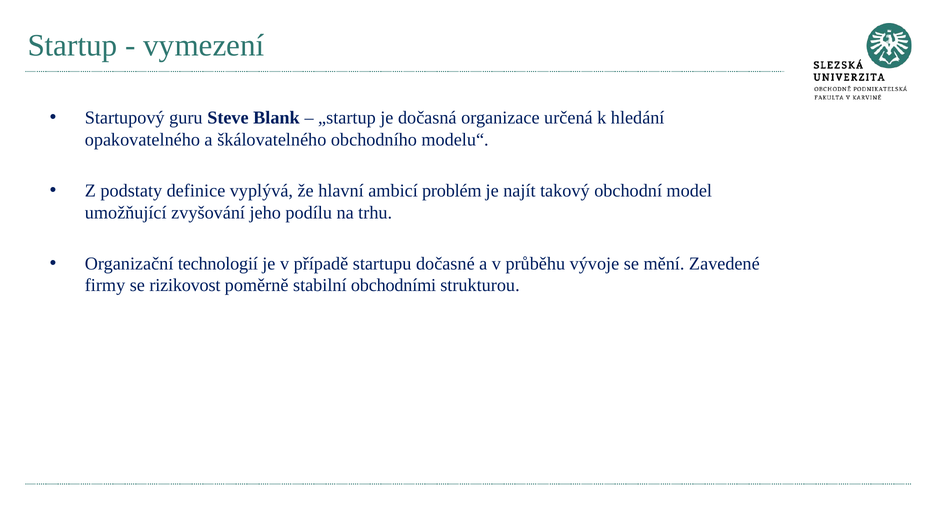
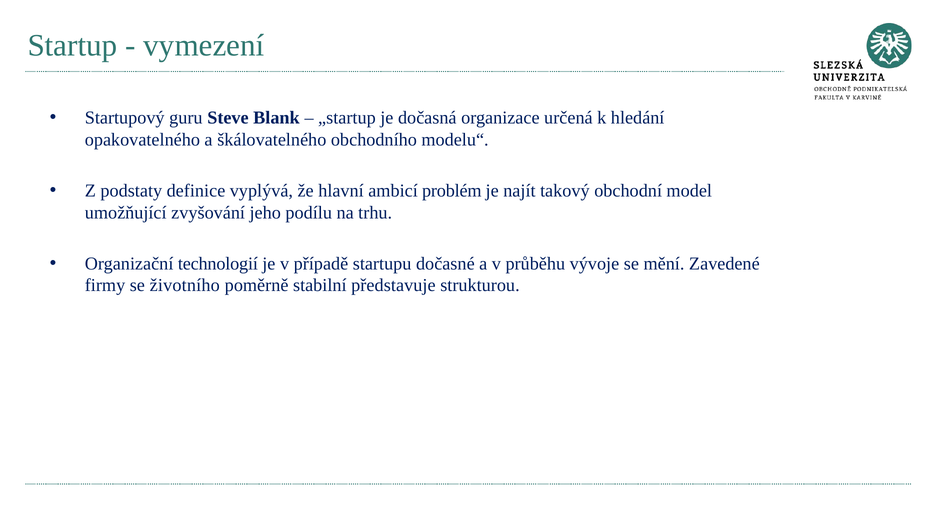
rizikovost: rizikovost -> životního (185, 285)
obchodními: obchodními -> představuje (393, 285)
